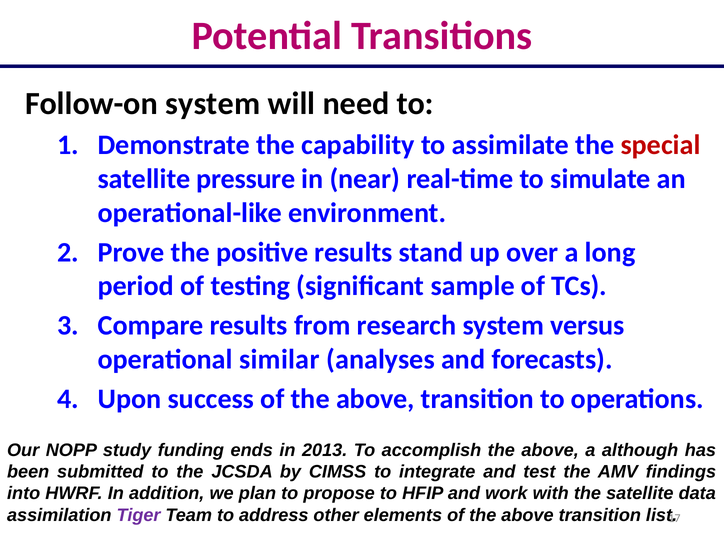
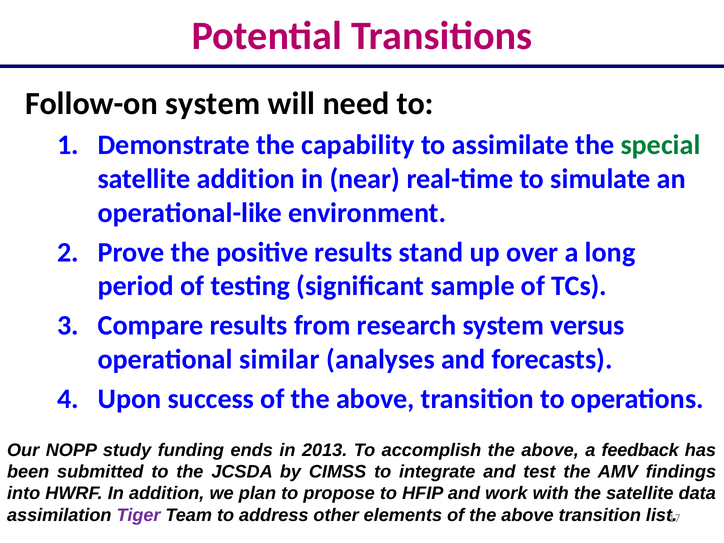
special colour: red -> green (661, 145)
satellite pressure: pressure -> addition (246, 179)
although: although -> feedback (640, 450)
